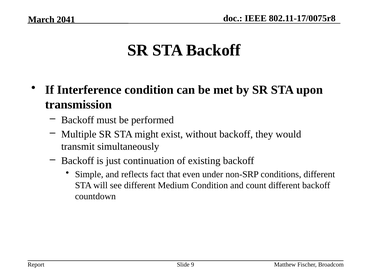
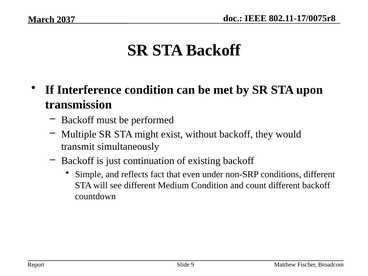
2041: 2041 -> 2037 (66, 20)
